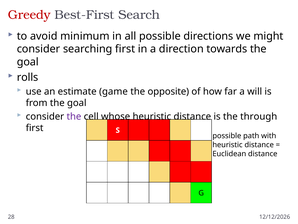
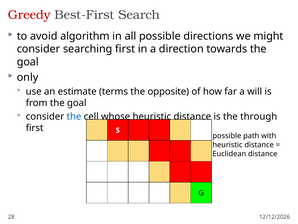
minimum: minimum -> algorithm (85, 36)
rolls: rolls -> only (28, 77)
game: game -> terms (114, 91)
the colour: purple -> blue (74, 116)
